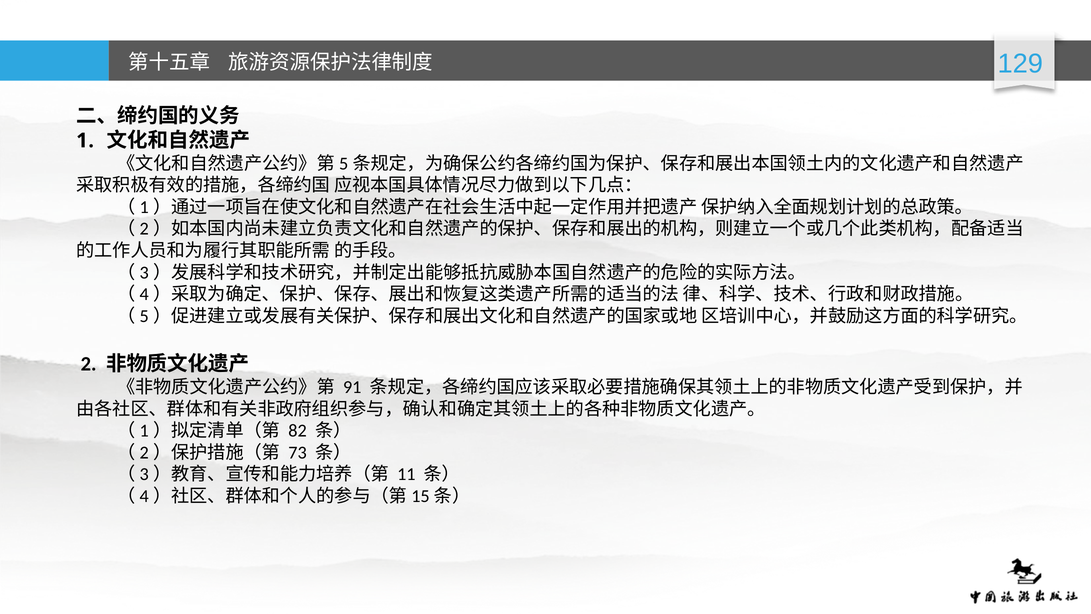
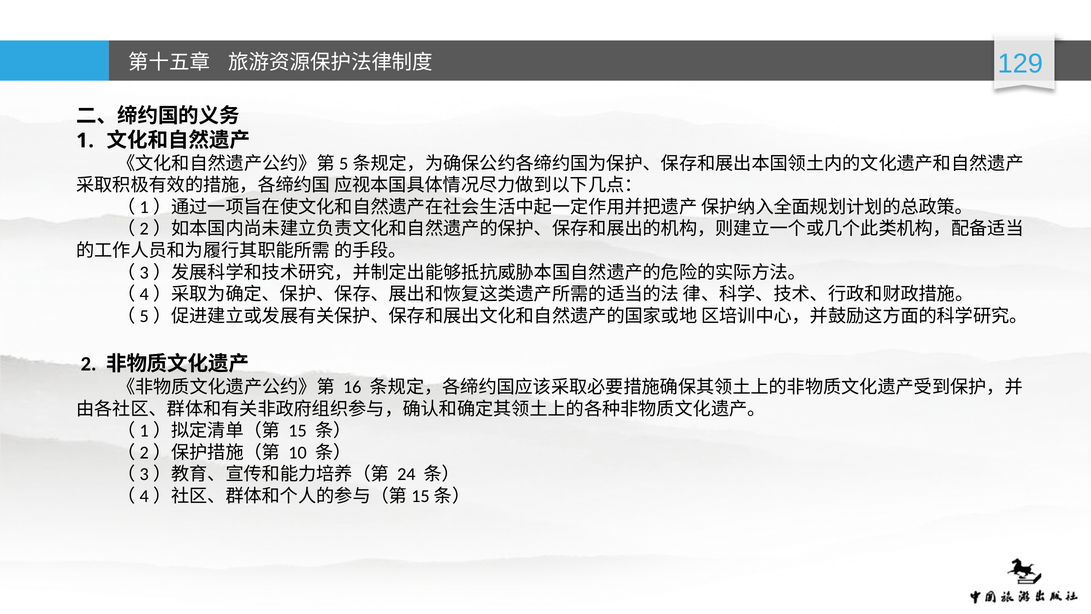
91: 91 -> 16 (352, 387)
82: 82 -> 15 (298, 431)
73: 73 -> 10 (298, 452)
11: 11 -> 24 (406, 474)
